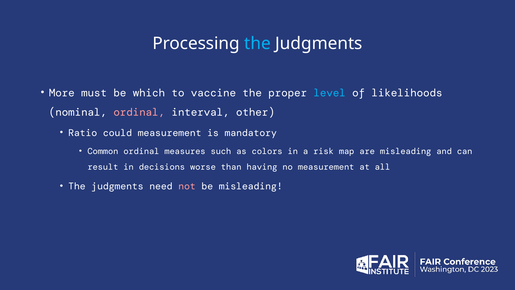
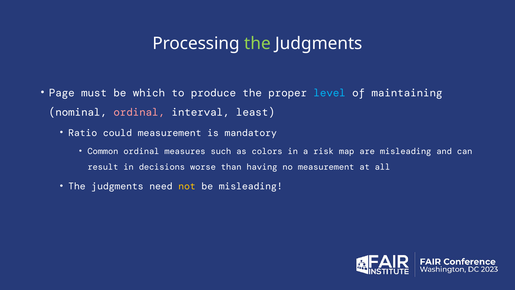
the colour: light blue -> light green (258, 43)
More: More -> Page (62, 93)
vaccine: vaccine -> produce (213, 93)
likelihoods: likelihoods -> maintaining (407, 93)
other: other -> least (255, 112)
not colour: pink -> yellow (187, 186)
